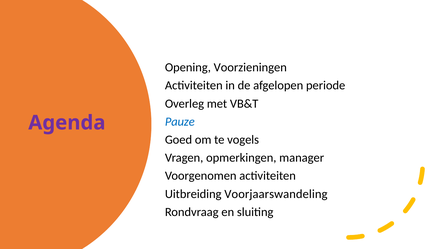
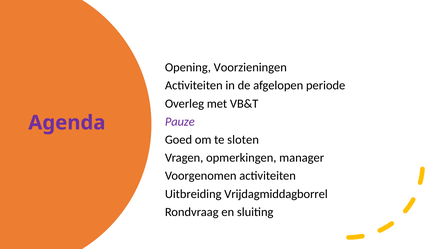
Pauze colour: blue -> purple (180, 122)
vogels: vogels -> sloten (243, 140)
Voorjaarswandeling: Voorjaarswandeling -> Vrijdagmiddagborrel (276, 194)
